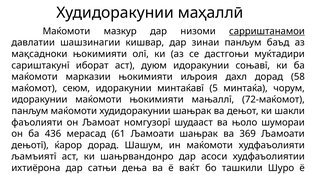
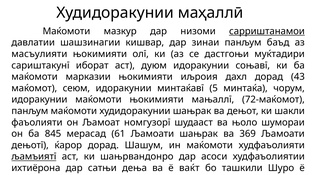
мақсадноки: мақсадноки -> масъулияти (39, 54)
58: 58 -> 43 (298, 77)
436: 436 -> 845 (53, 134)
љамъиятї underline: none -> present (34, 157)
